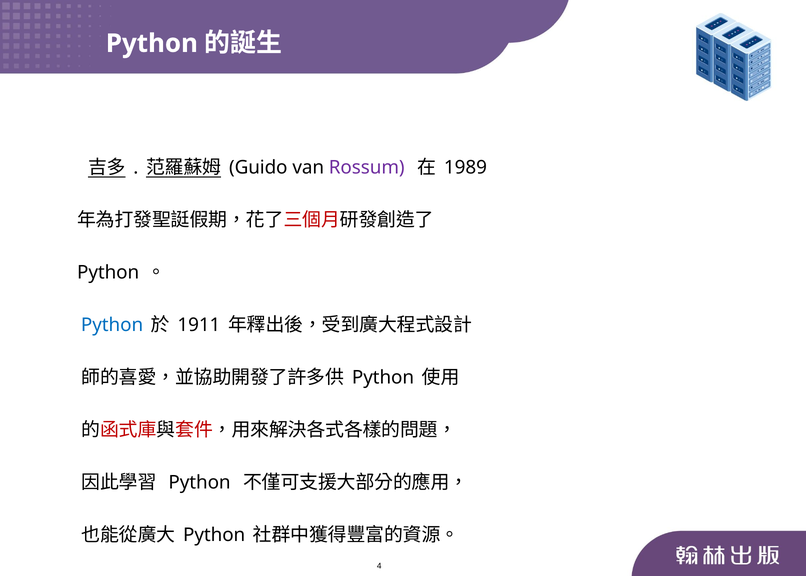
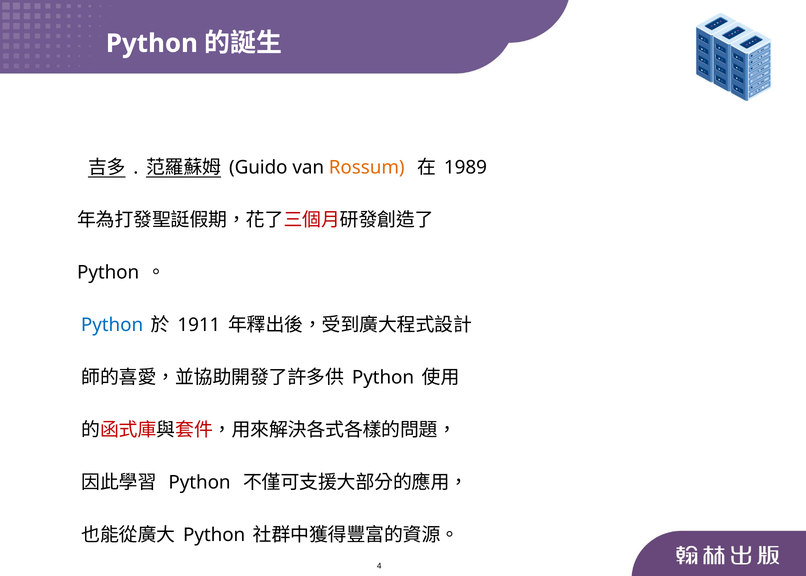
Rossum colour: purple -> orange (367, 168)
